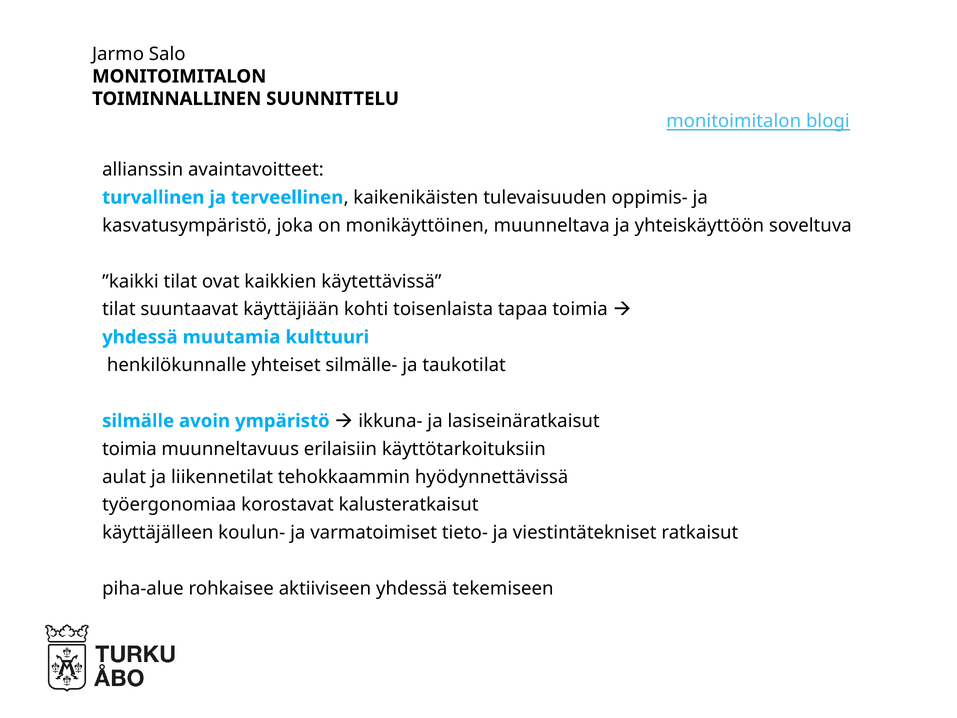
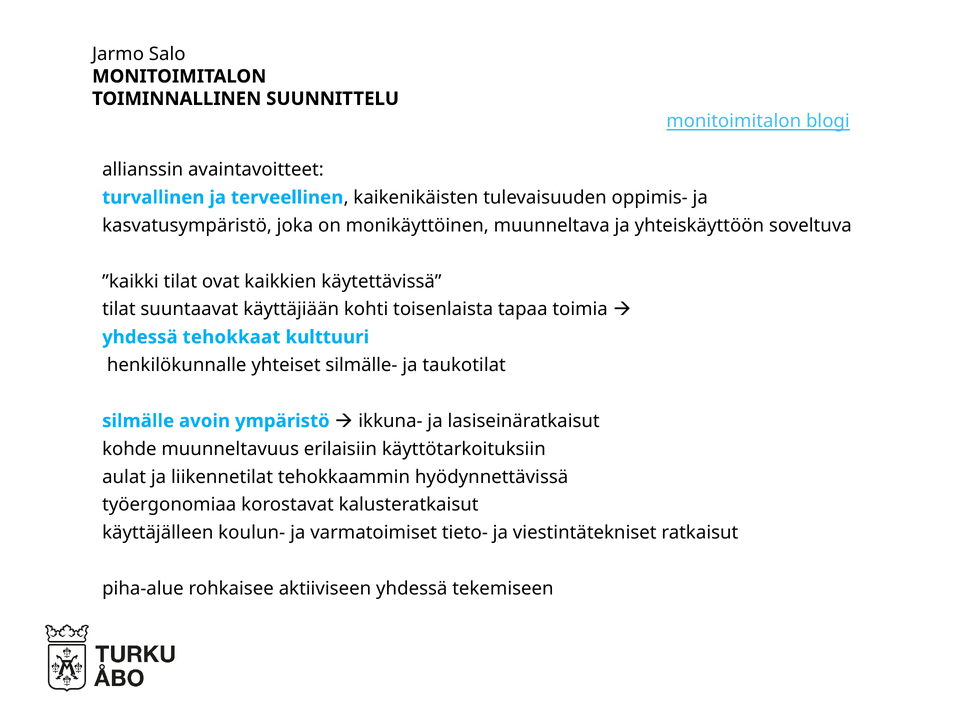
muutamia: muutamia -> tehokkaat (232, 337)
toimia: toimia -> kohde (129, 449)
